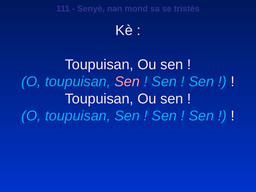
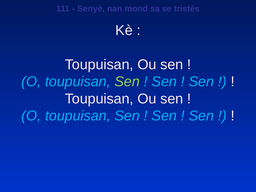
Sen colour: pink -> light green (127, 82)
